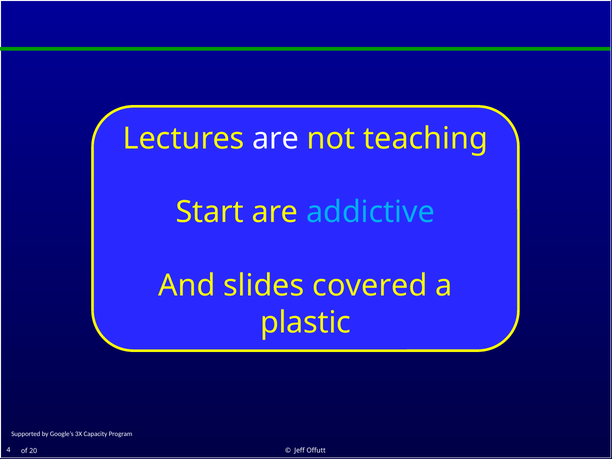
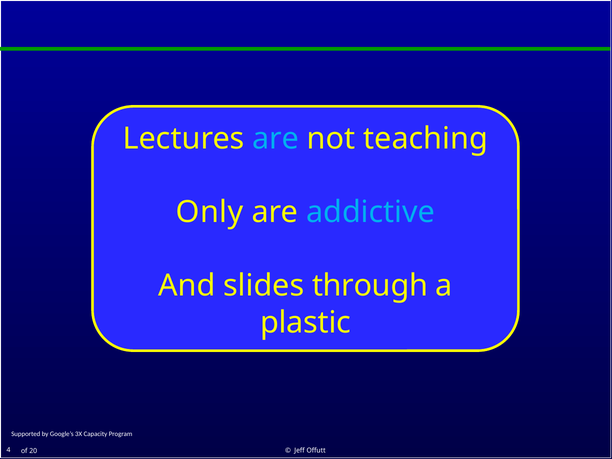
are colour: white -> light blue (276, 139)
Start: Start -> Only (210, 212)
covered: covered -> through (370, 286)
